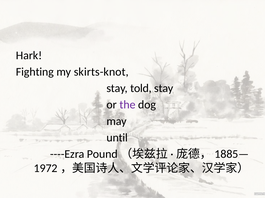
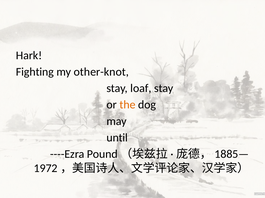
skirts-knot: skirts-knot -> other-knot (101, 72)
told: told -> loaf (141, 89)
the colour: purple -> orange (127, 105)
